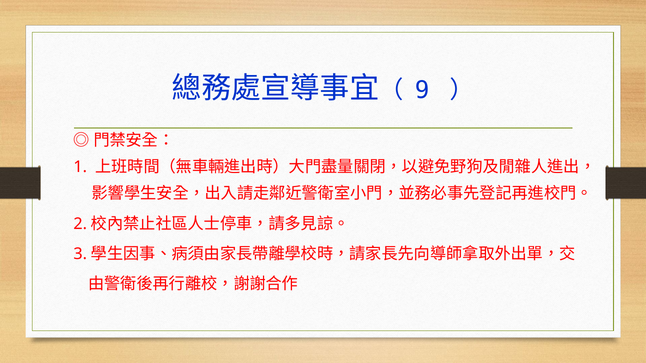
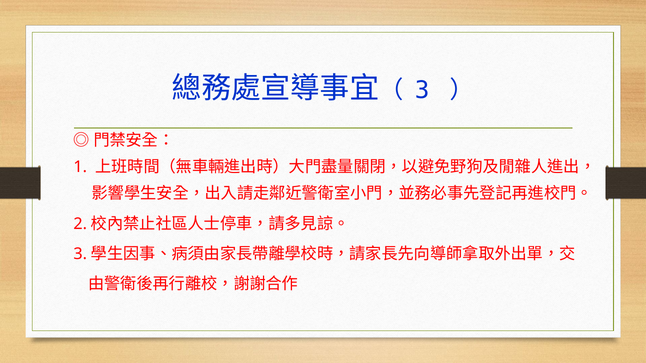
9: 9 -> 3 (422, 90)
